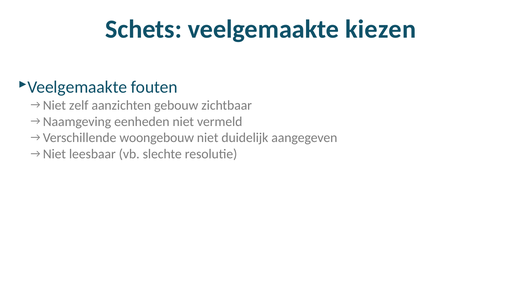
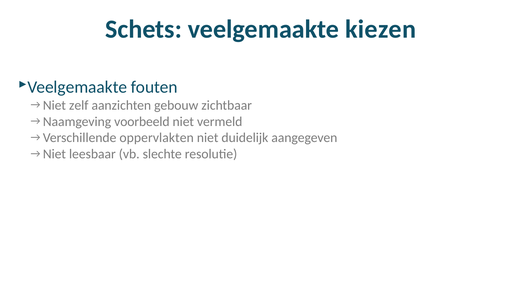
eenheden: eenheden -> voorbeeld (142, 122)
woongebouw: woongebouw -> oppervlakten (157, 138)
